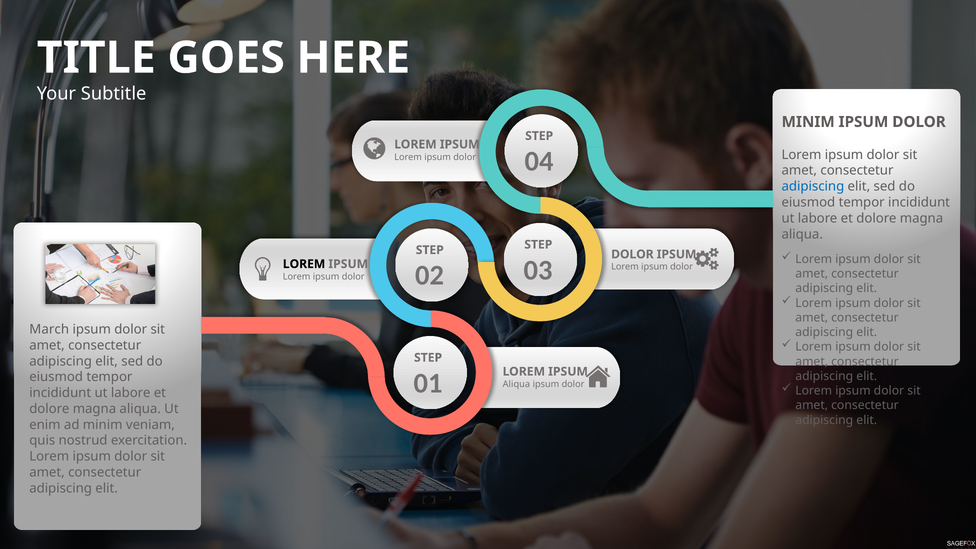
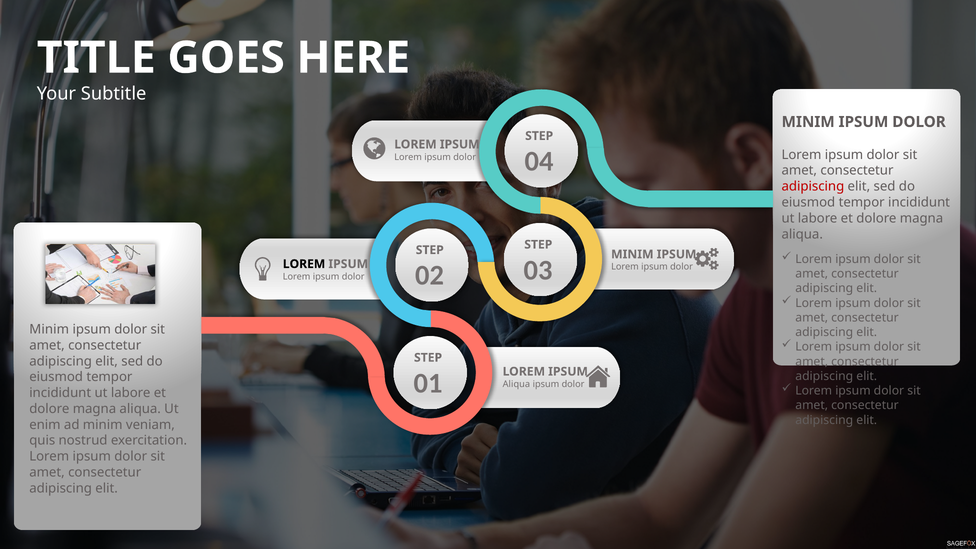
adipiscing colour: blue -> red (813, 187)
DOLOR: DOLOR -> MINIM (632, 254)
March: March -> Minim (49, 329)
